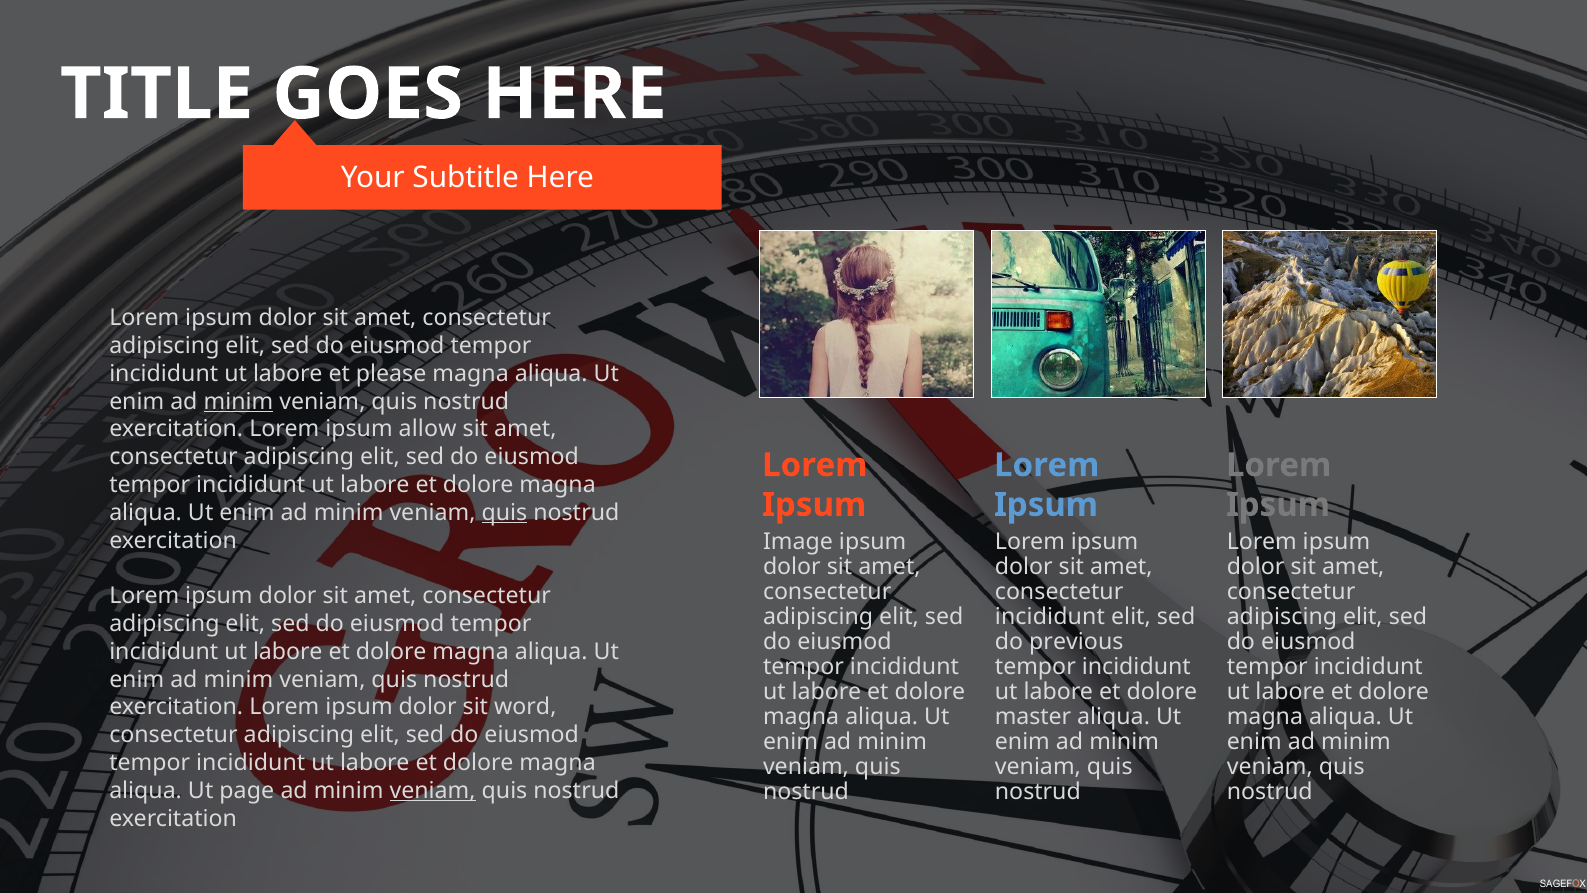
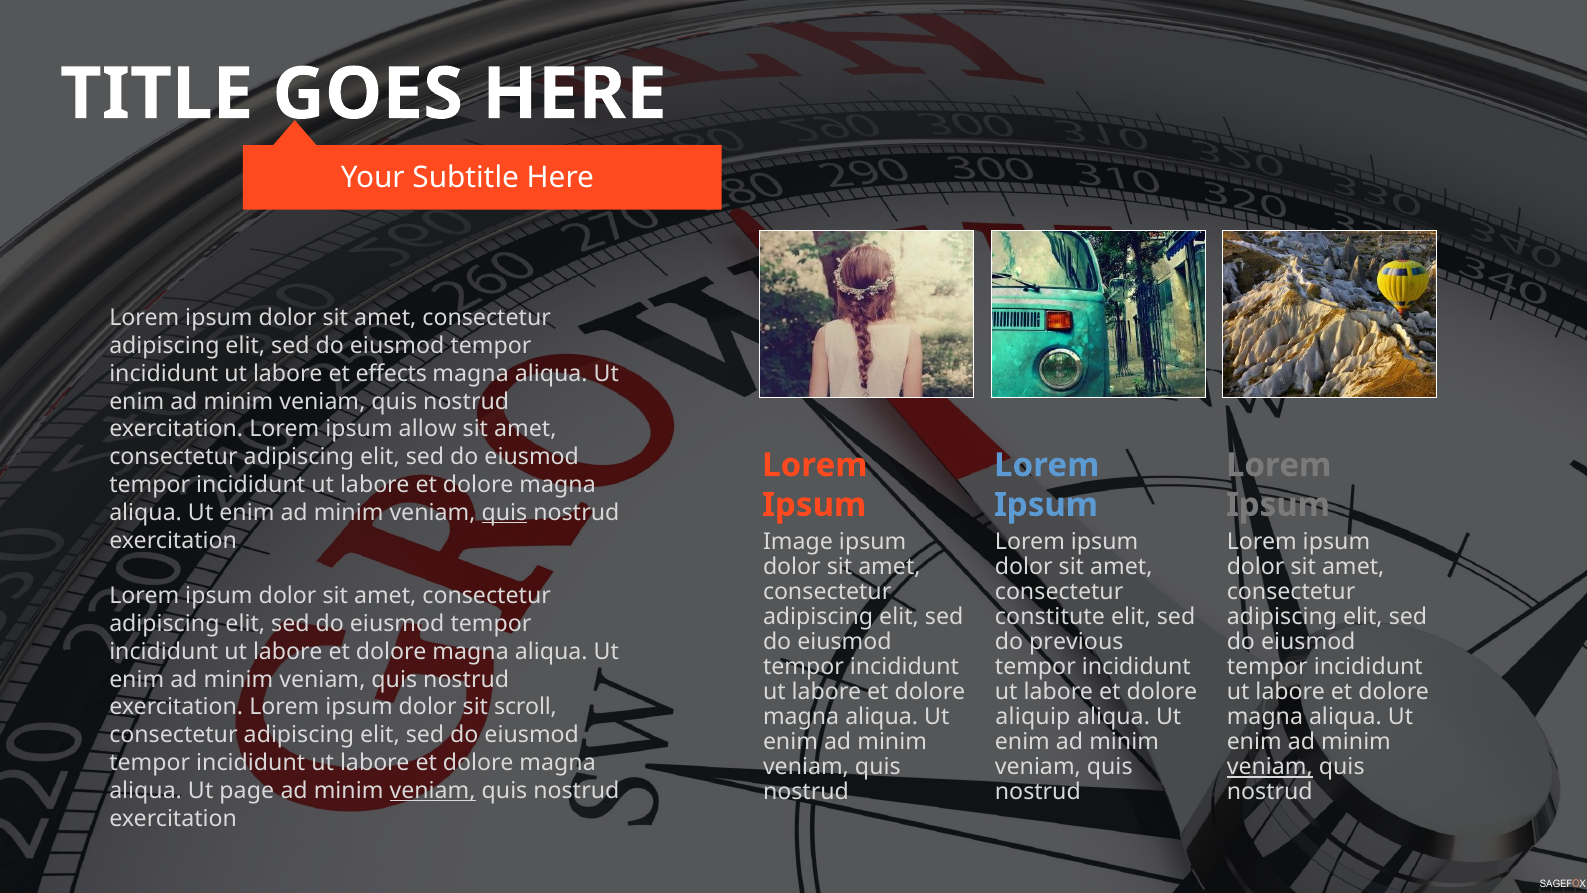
please: please -> effects (391, 374)
minim underline: present -> none (238, 401)
incididunt: incididunt -> constitute (1050, 617)
word: word -> scroll (525, 707)
master: master -> aliquip (1033, 717)
veniam underline: none -> present (1270, 767)
